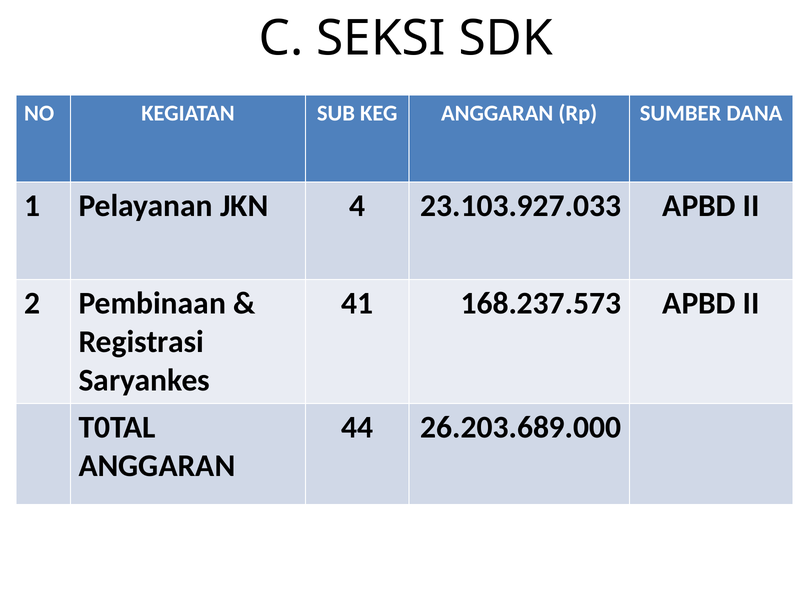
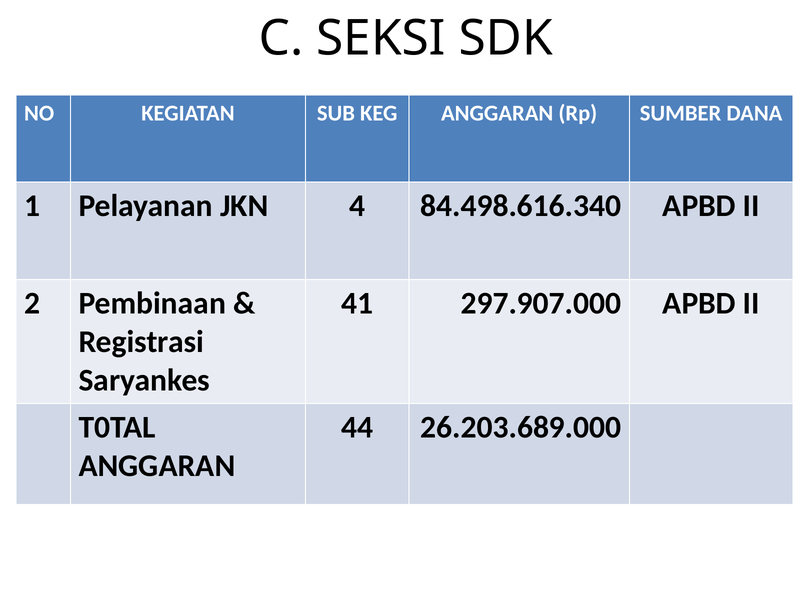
23.103.927.033: 23.103.927.033 -> 84.498.616.340 (521, 206)
168.237.573: 168.237.573 -> 297.907.000 (541, 303)
